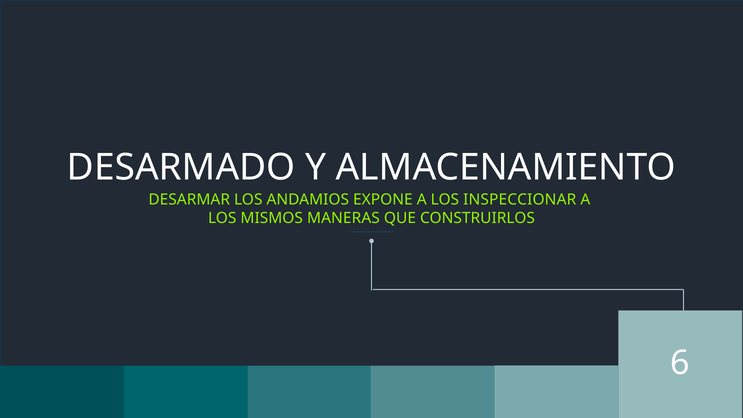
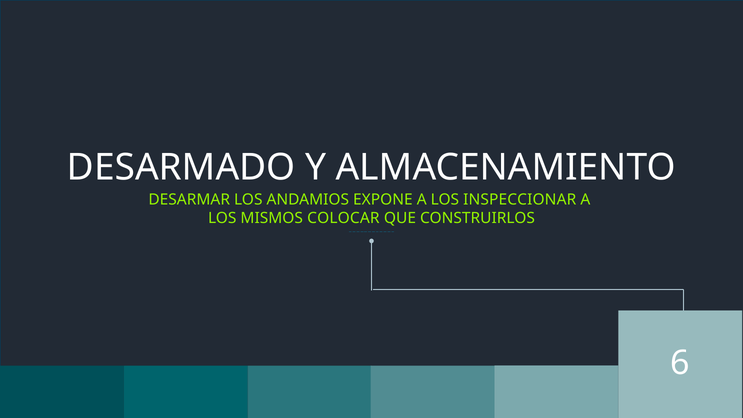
MANERAS: MANERAS -> COLOCAR (343, 218)
